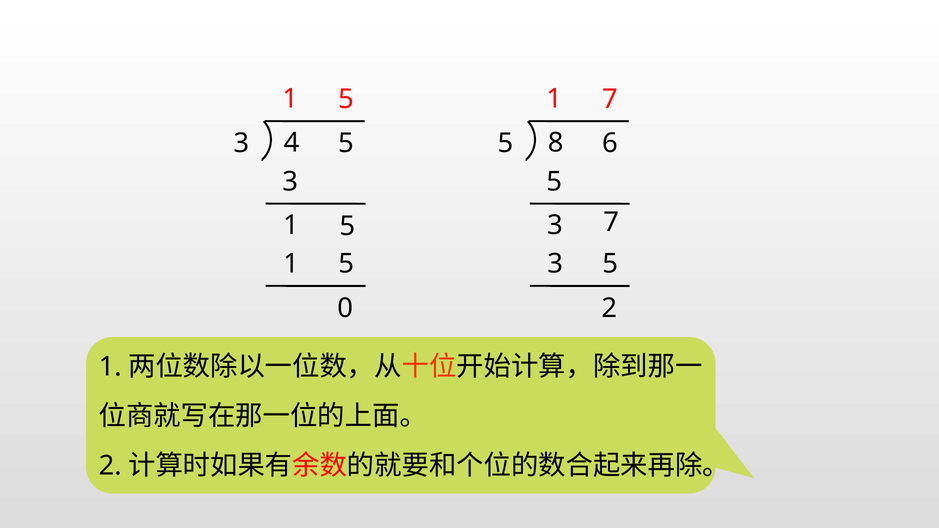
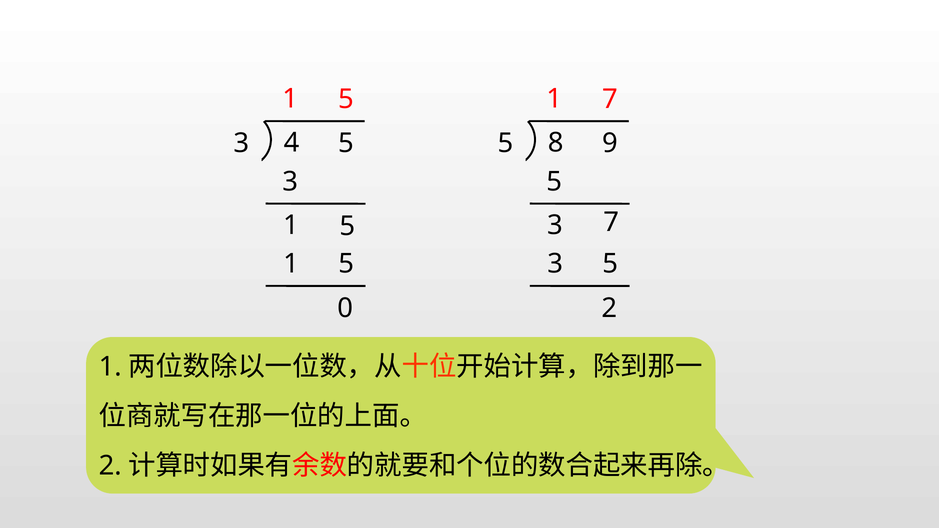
6: 6 -> 9 (610, 143)
